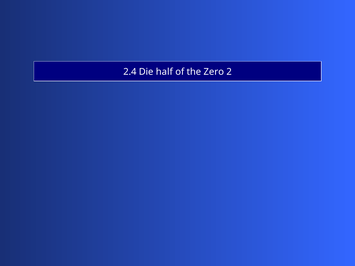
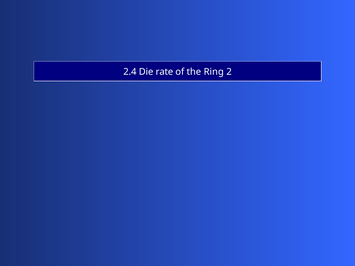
half: half -> rate (164, 72)
Zero: Zero -> Ring (214, 72)
